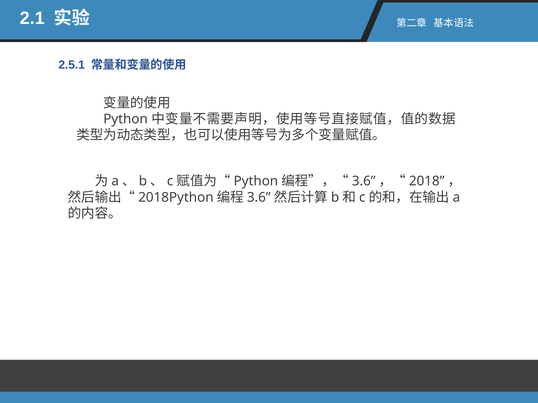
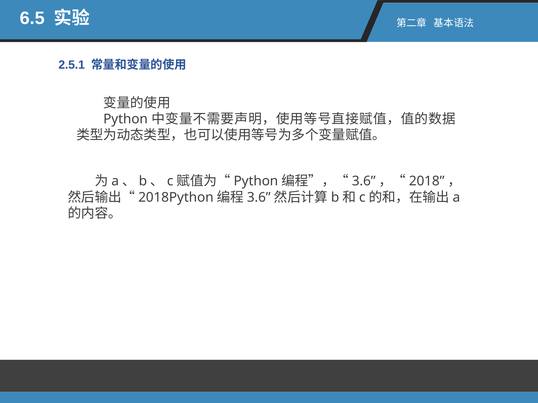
2.1: 2.1 -> 6.5 (32, 18)
